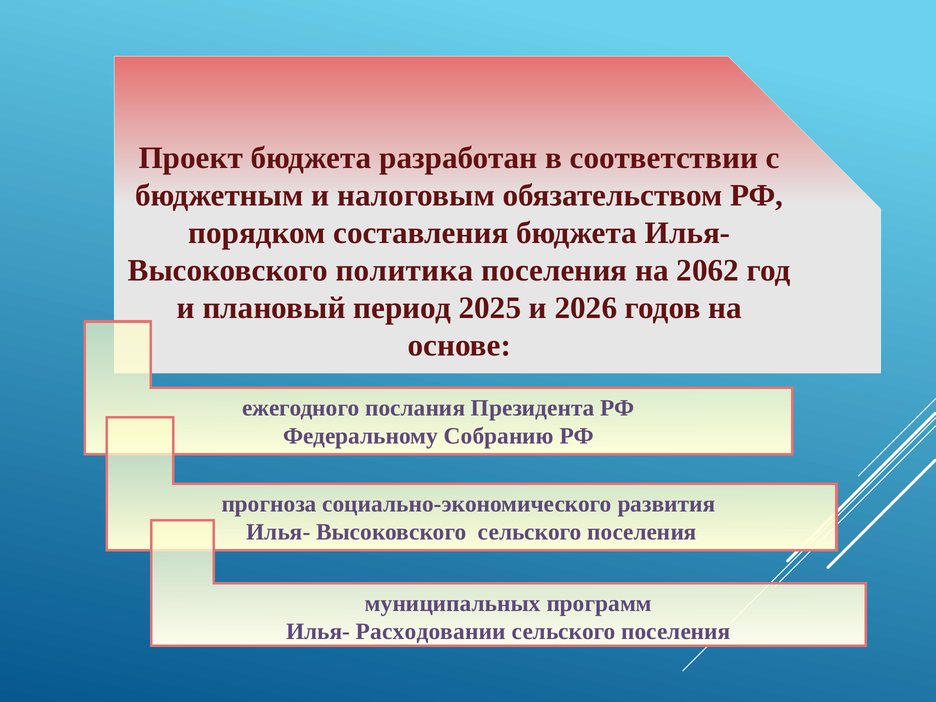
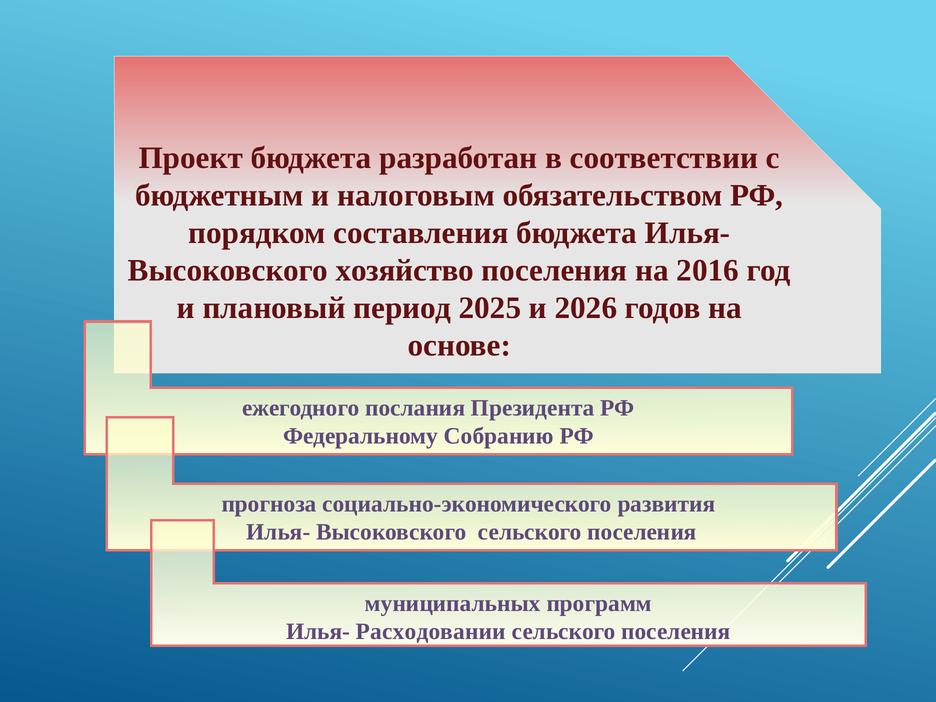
политика: политика -> хозяйство (405, 270)
2062: 2062 -> 2016 (708, 270)
